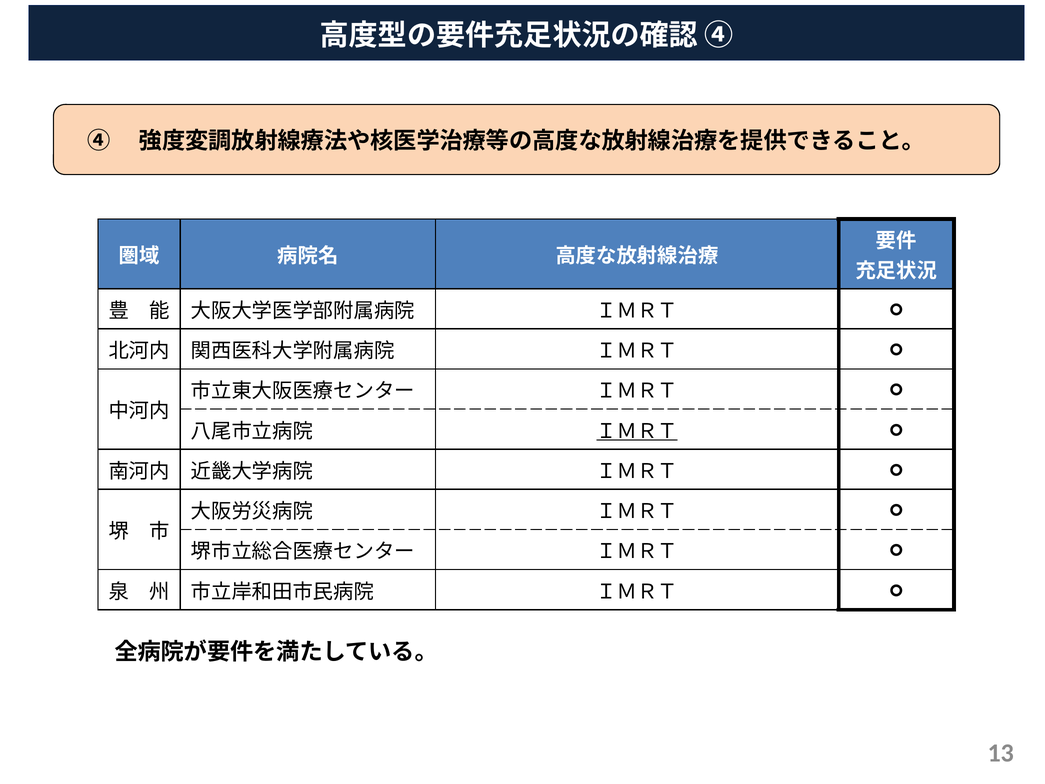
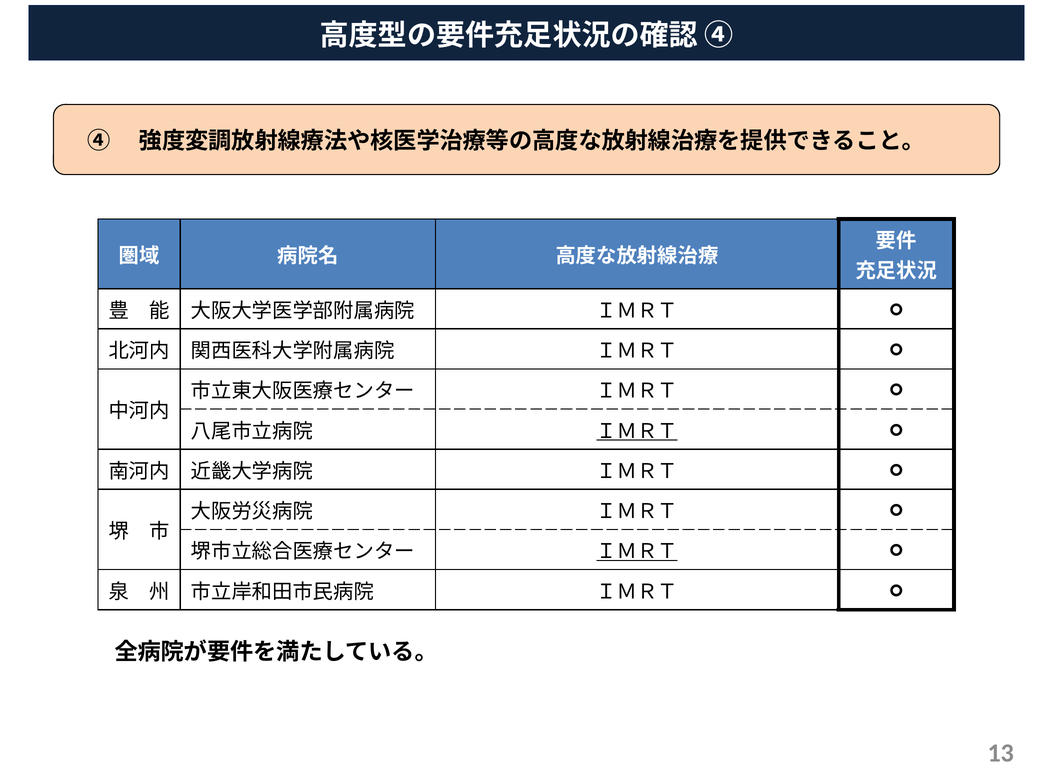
ＩＭＲＴ underline: none -> present (637, 552)
